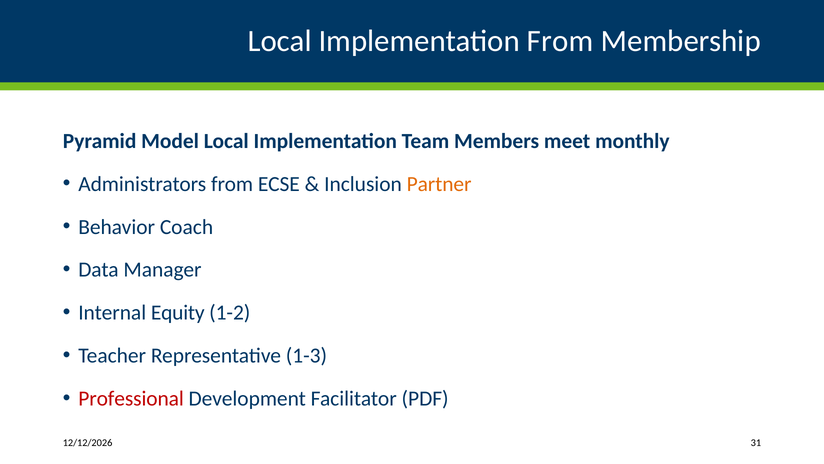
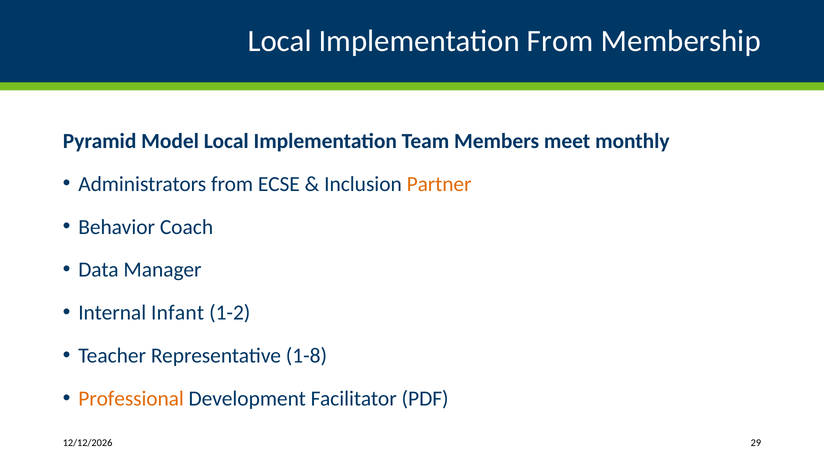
Equity: Equity -> Infant (178, 313)
1-3: 1-3 -> 1-8 (306, 355)
Professional colour: red -> orange (131, 398)
31: 31 -> 29 (756, 443)
